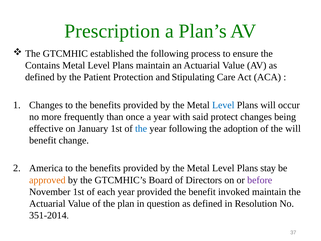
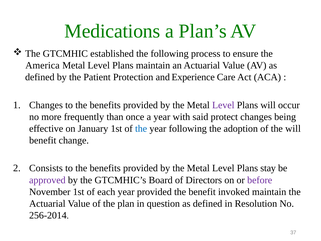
Prescription: Prescription -> Medications (112, 31)
Contains: Contains -> America (42, 65)
Stipulating: Stipulating -> Experience (193, 77)
Level colour: blue -> purple (223, 105)
America: America -> Consists (46, 168)
approved colour: orange -> purple (47, 180)
351-2014: 351-2014 -> 256-2014 (48, 215)
